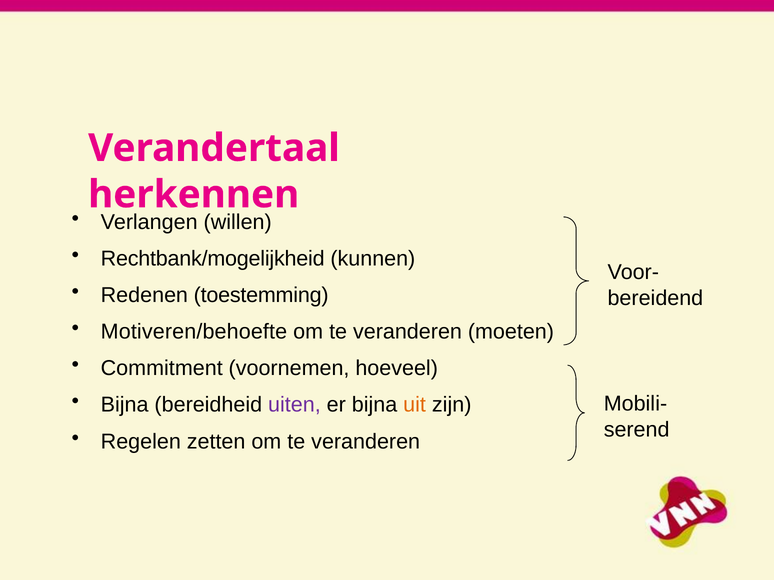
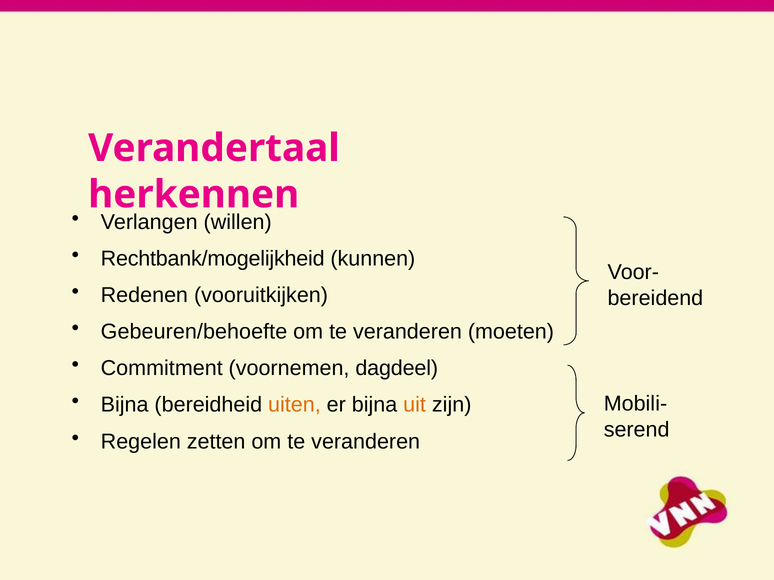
toestemming: toestemming -> vooruitkijken (261, 296)
Motiveren/behoefte: Motiveren/behoefte -> Gebeuren/behoefte (194, 332)
hoeveel: hoeveel -> dagdeel (397, 369)
uiten colour: purple -> orange (294, 405)
